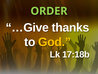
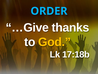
ORDER colour: light green -> light blue (49, 11)
